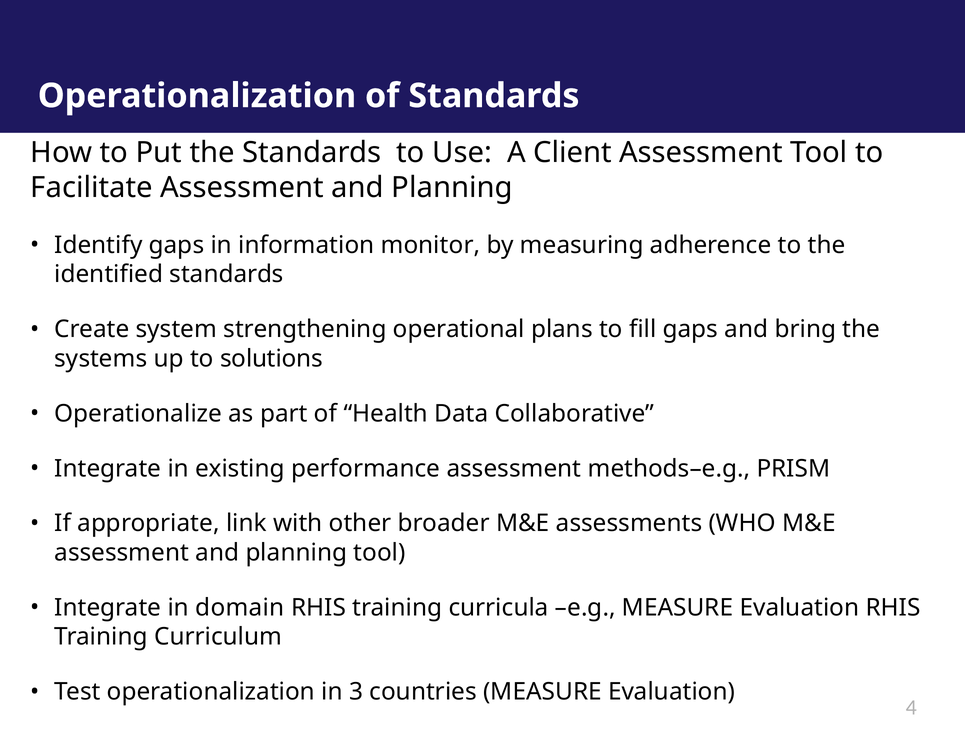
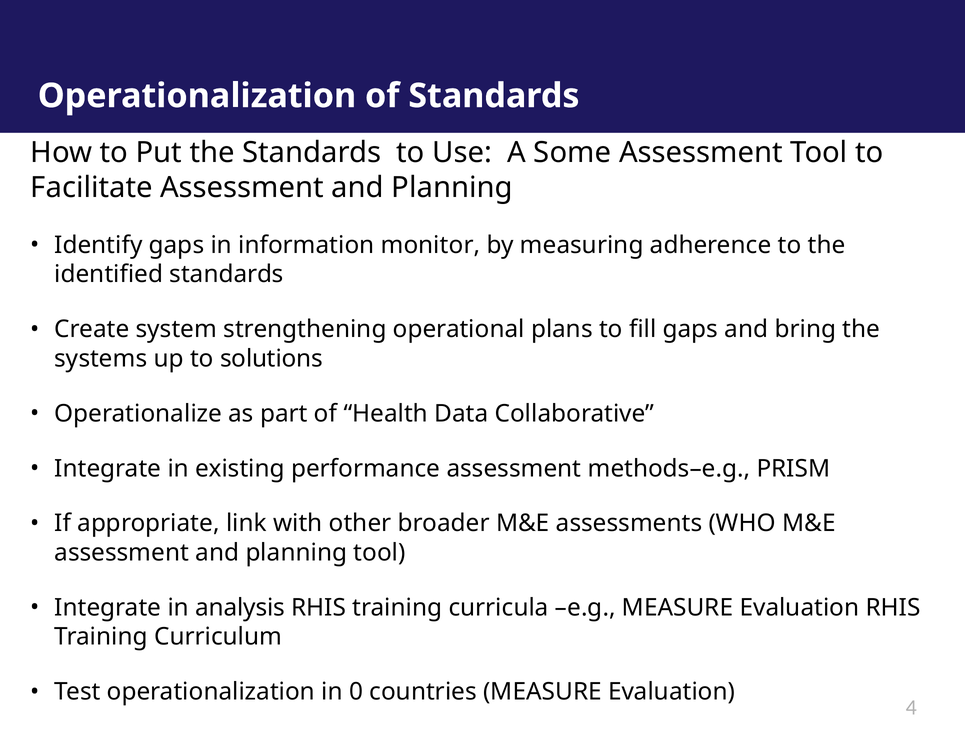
Client: Client -> Some (572, 153)
domain: domain -> analysis (240, 608)
3: 3 -> 0 (356, 692)
